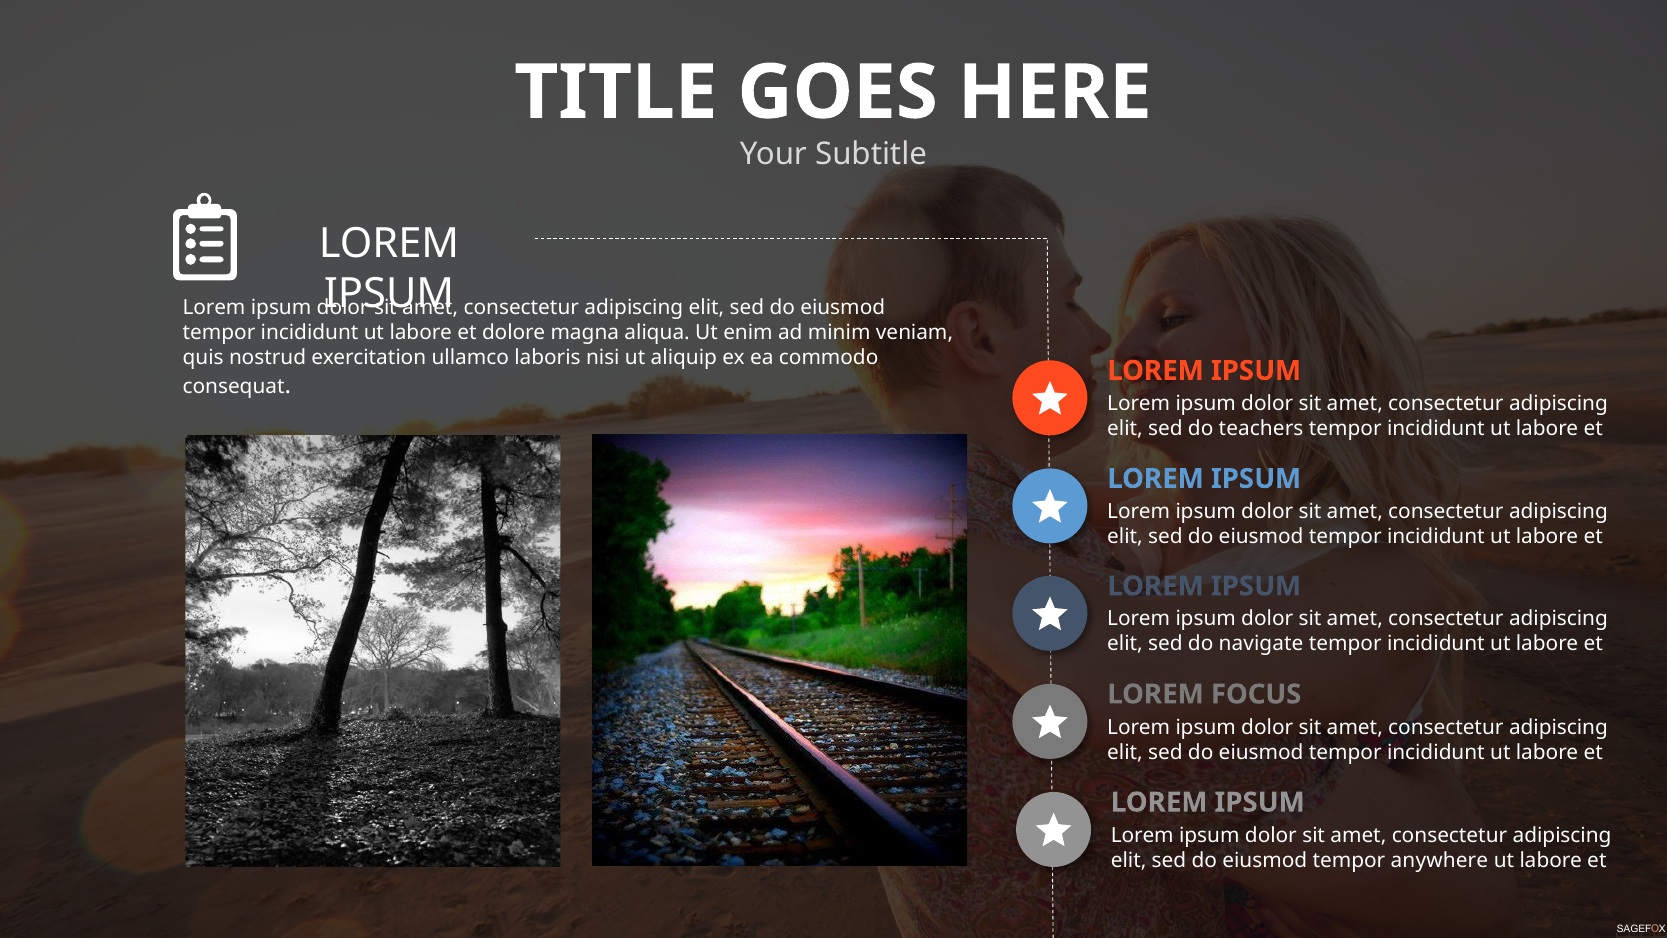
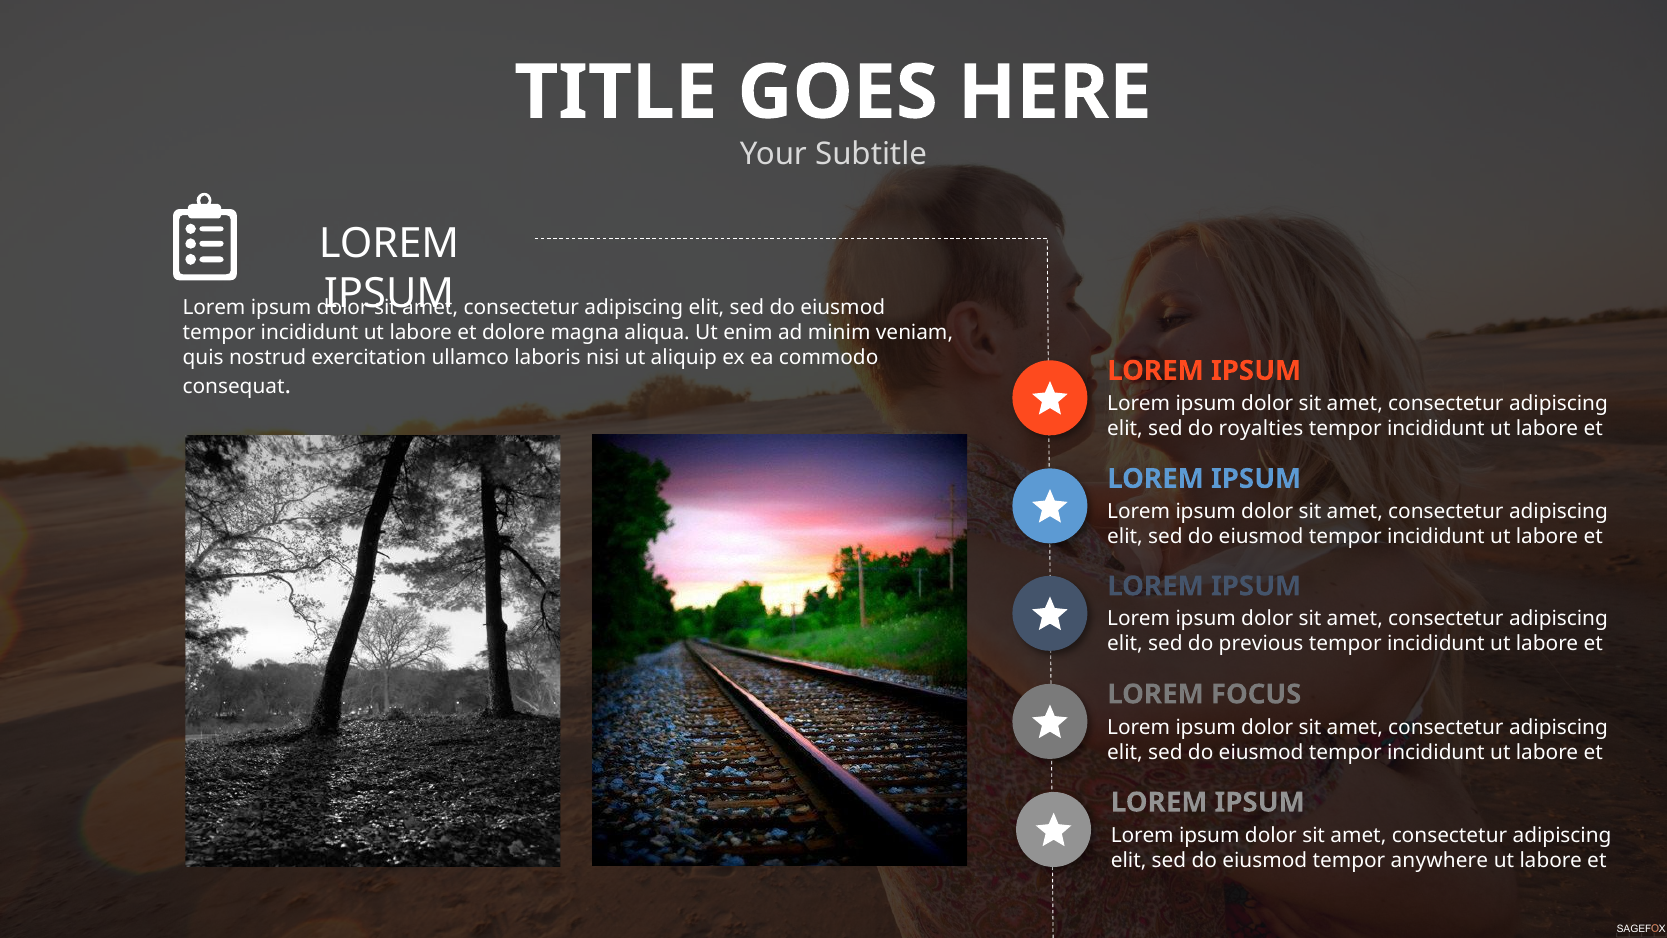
teachers: teachers -> royalties (1261, 428)
navigate: navigate -> previous (1261, 644)
